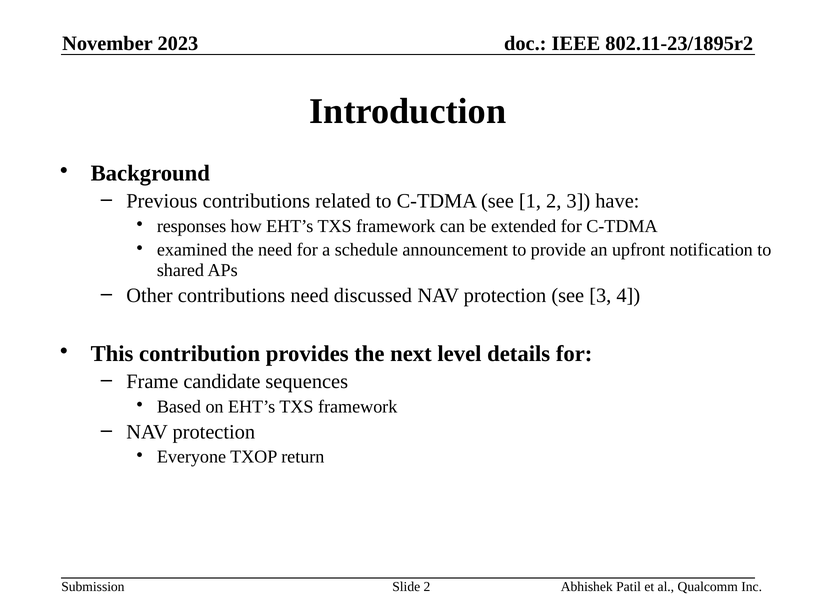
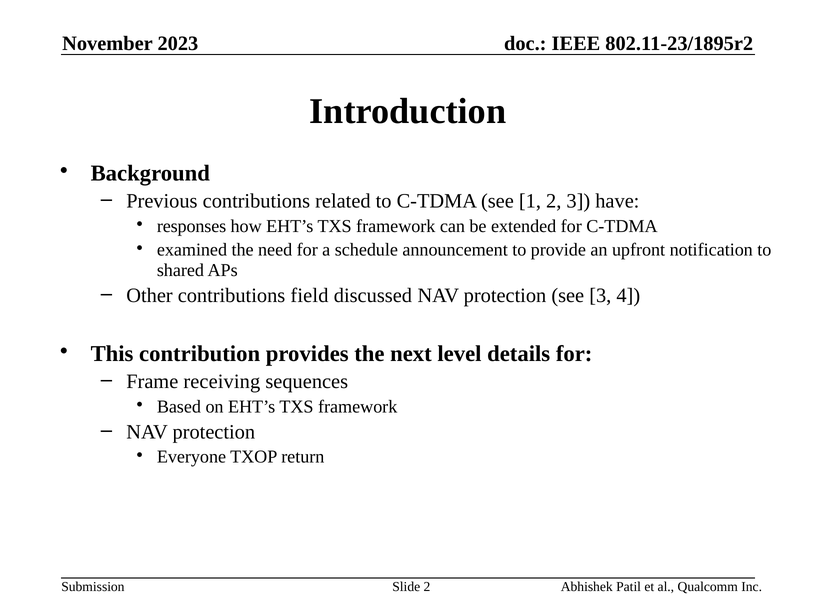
contributions need: need -> field (309, 296)
candidate: candidate -> receiving (222, 382)
